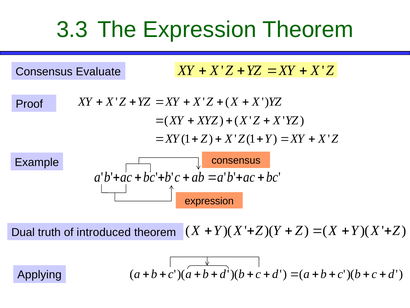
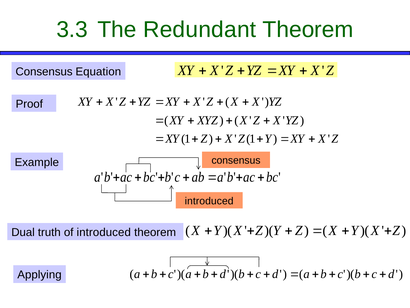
The Expression: Expression -> Redundant (200, 30)
Evaluate: Evaluate -> Equation (98, 72)
expression: expression -> introduced (209, 201)
